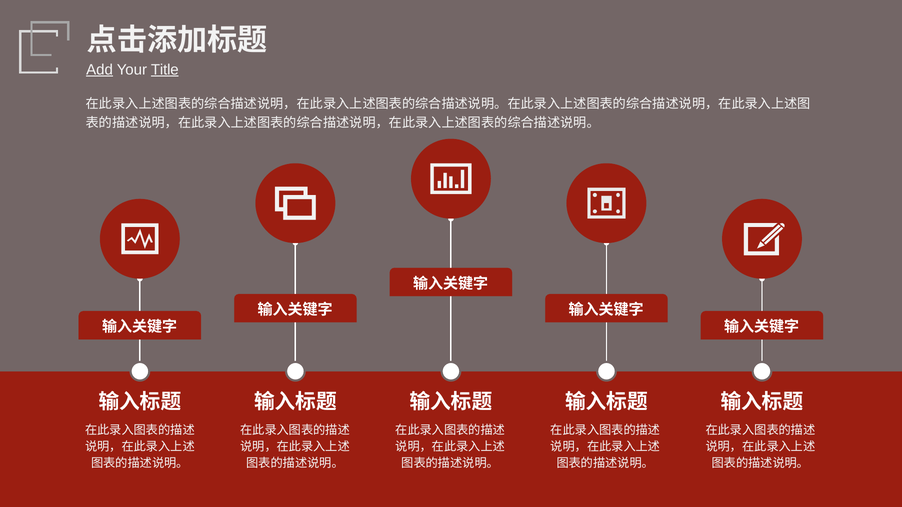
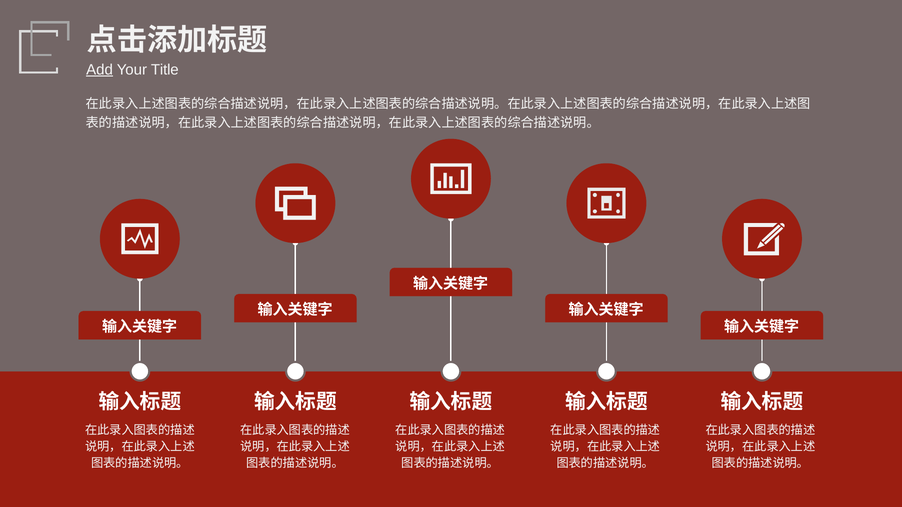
Title underline: present -> none (165, 70)
